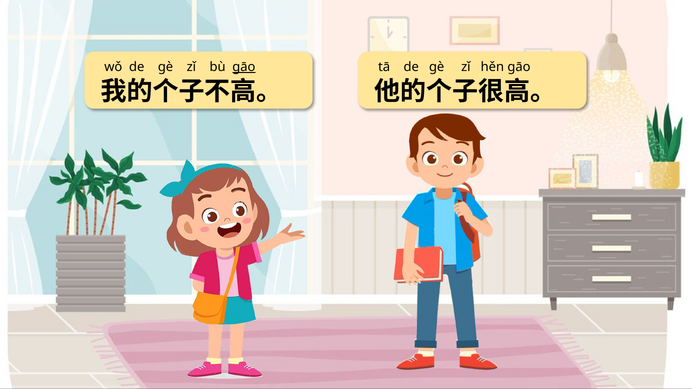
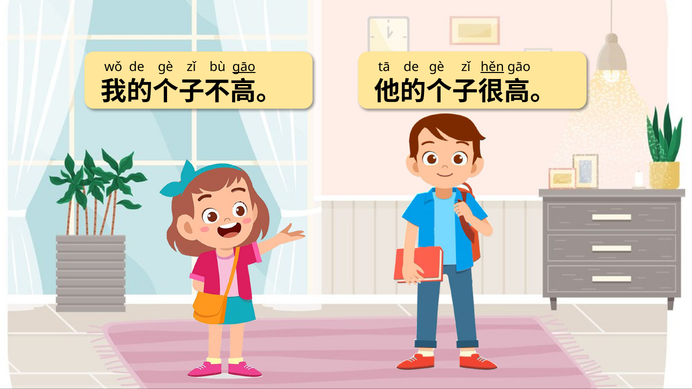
hěn underline: none -> present (492, 67)
